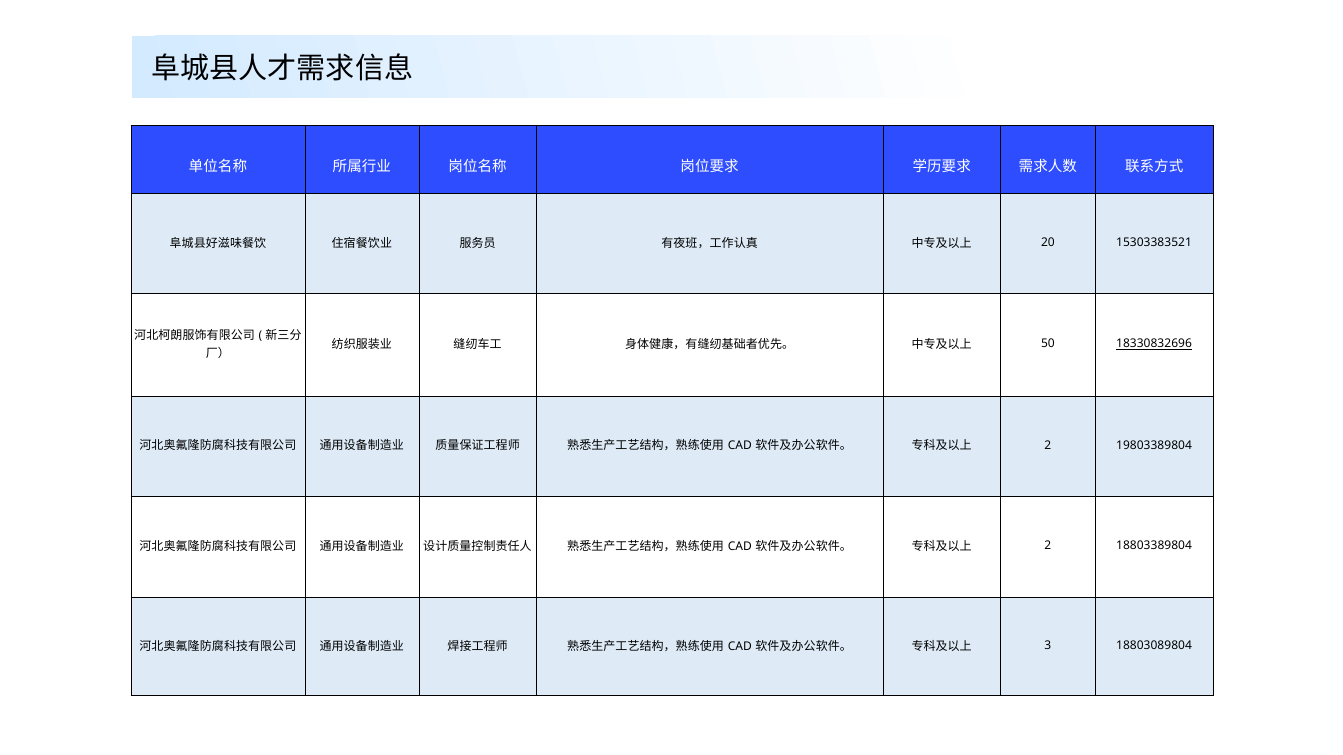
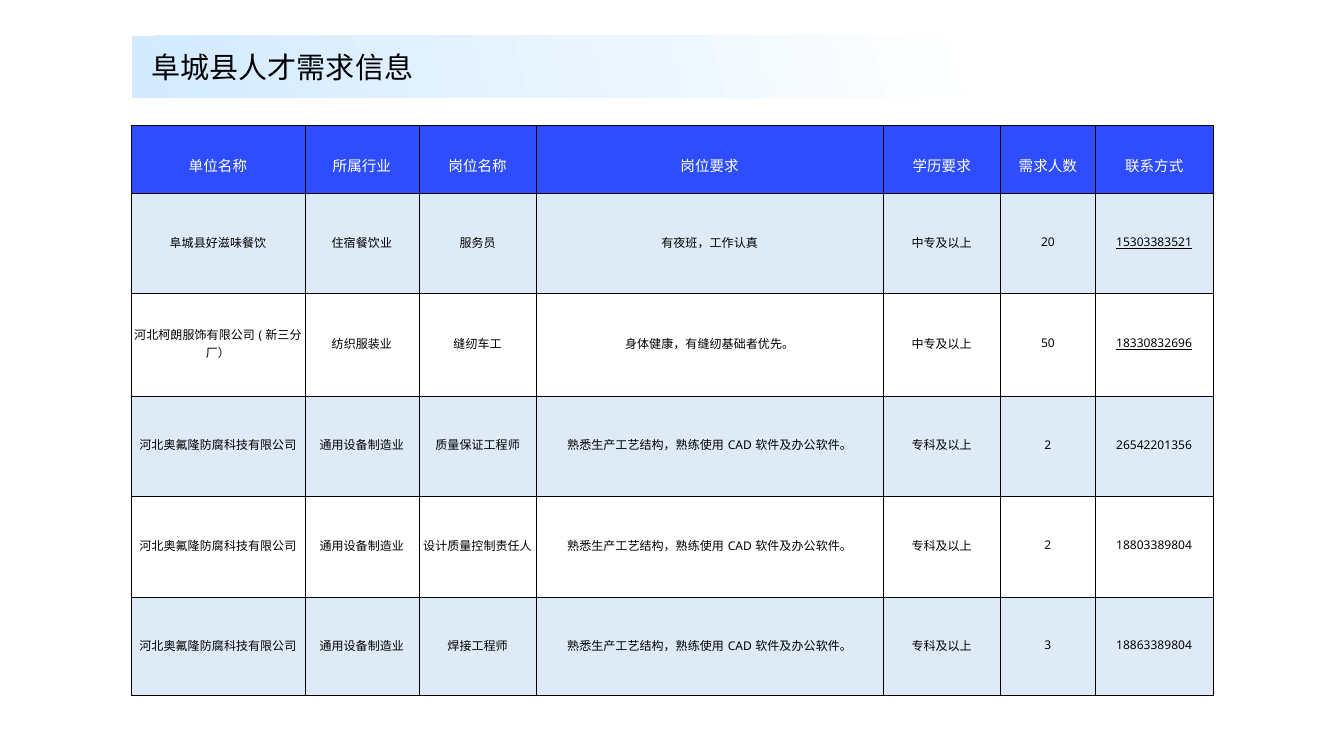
15303383521 underline: none -> present (1154, 243)
19803389804: 19803389804 -> 26542201356 (1154, 446)
18803089804: 18803089804 -> 18863389804 (1154, 646)
